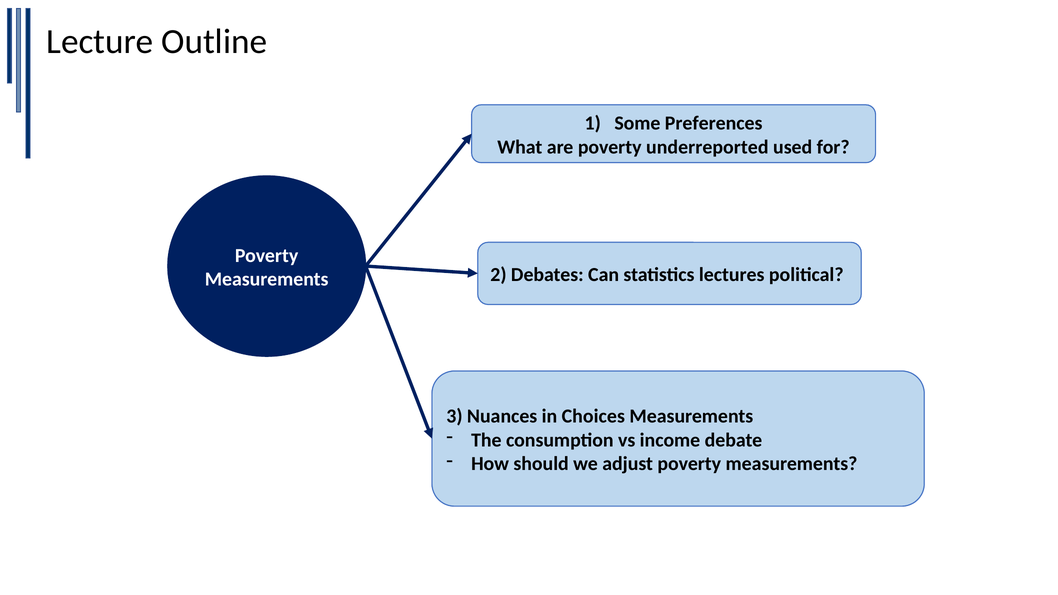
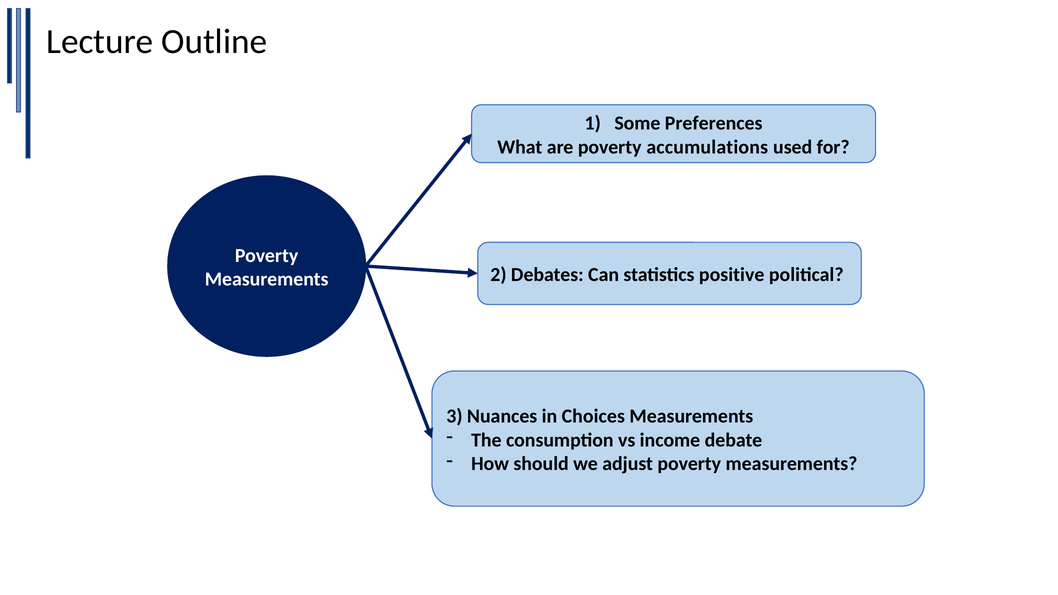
underreported: underreported -> accumulations (707, 147)
lectures: lectures -> positive (732, 275)
